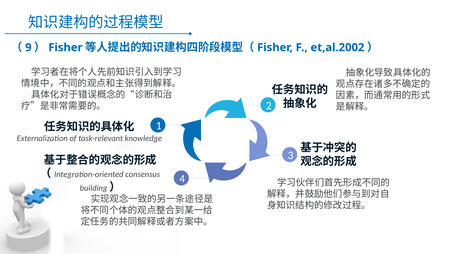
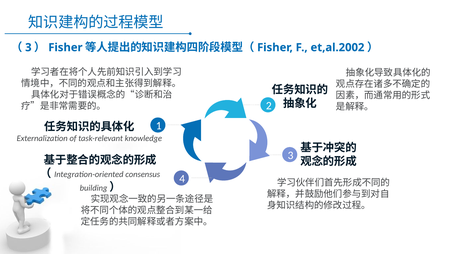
9: 9 -> 3 (28, 47)
